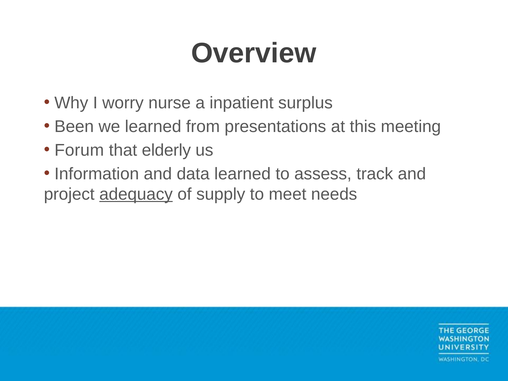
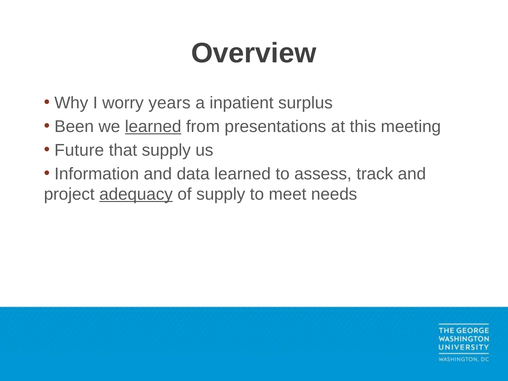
nurse: nurse -> years (170, 103)
learned underline: none -> present (153, 126)
Forum: Forum -> Future (79, 150)
that elderly: elderly -> supply (166, 150)
